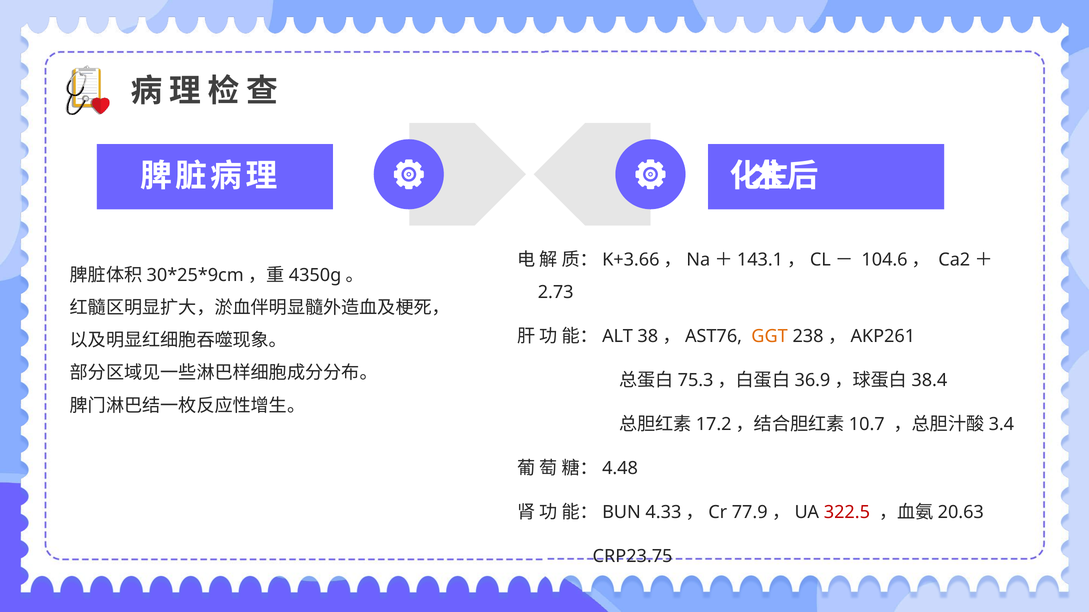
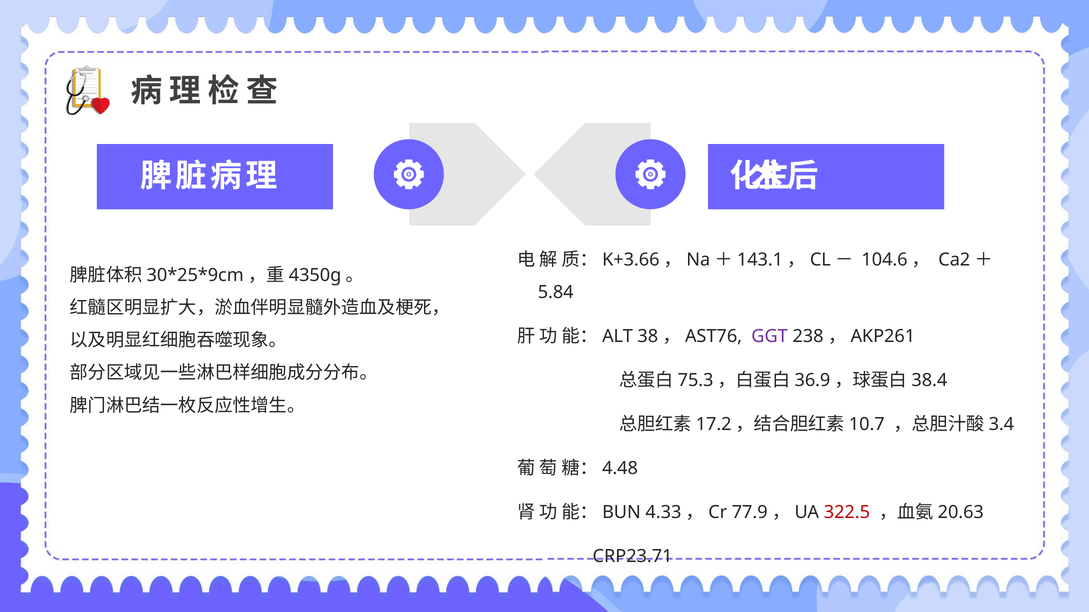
2.73: 2.73 -> 5.84 (556, 293)
GGT colour: orange -> purple (770, 337)
CRP23.75: CRP23.75 -> CRP23.71 (633, 557)
